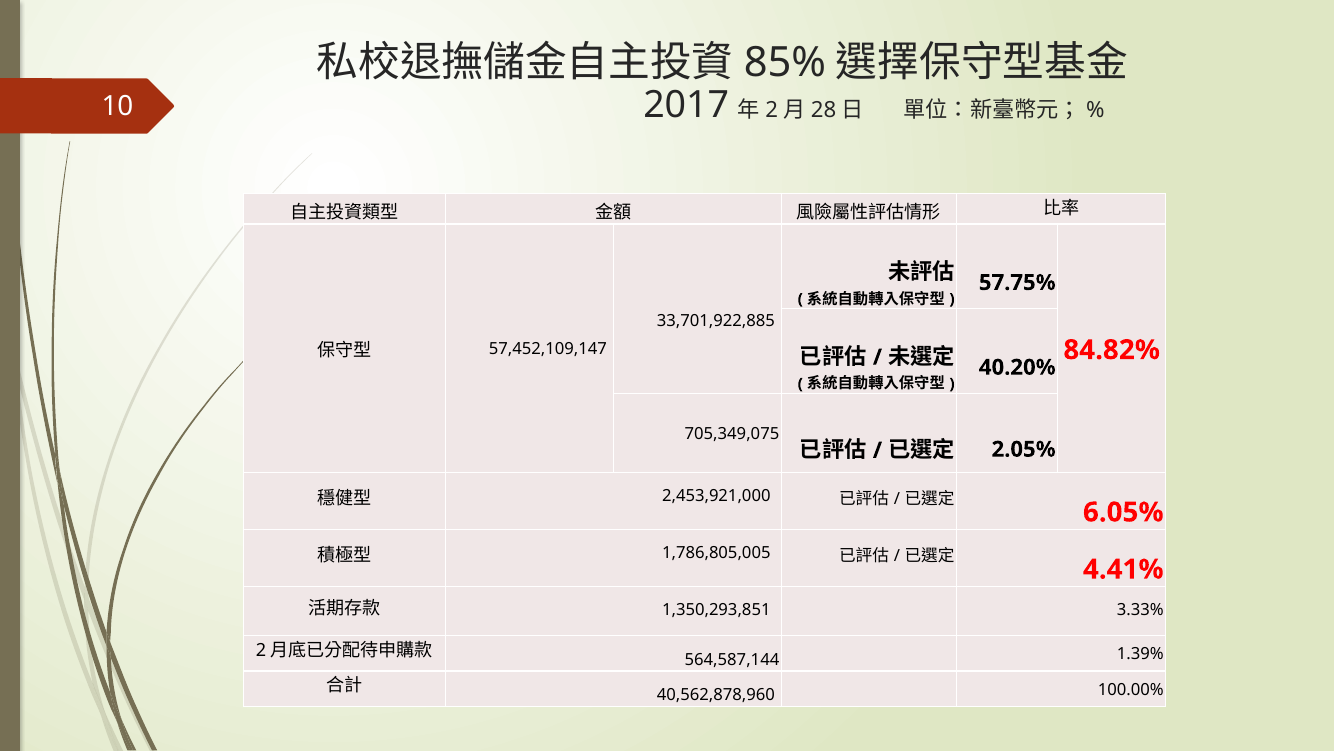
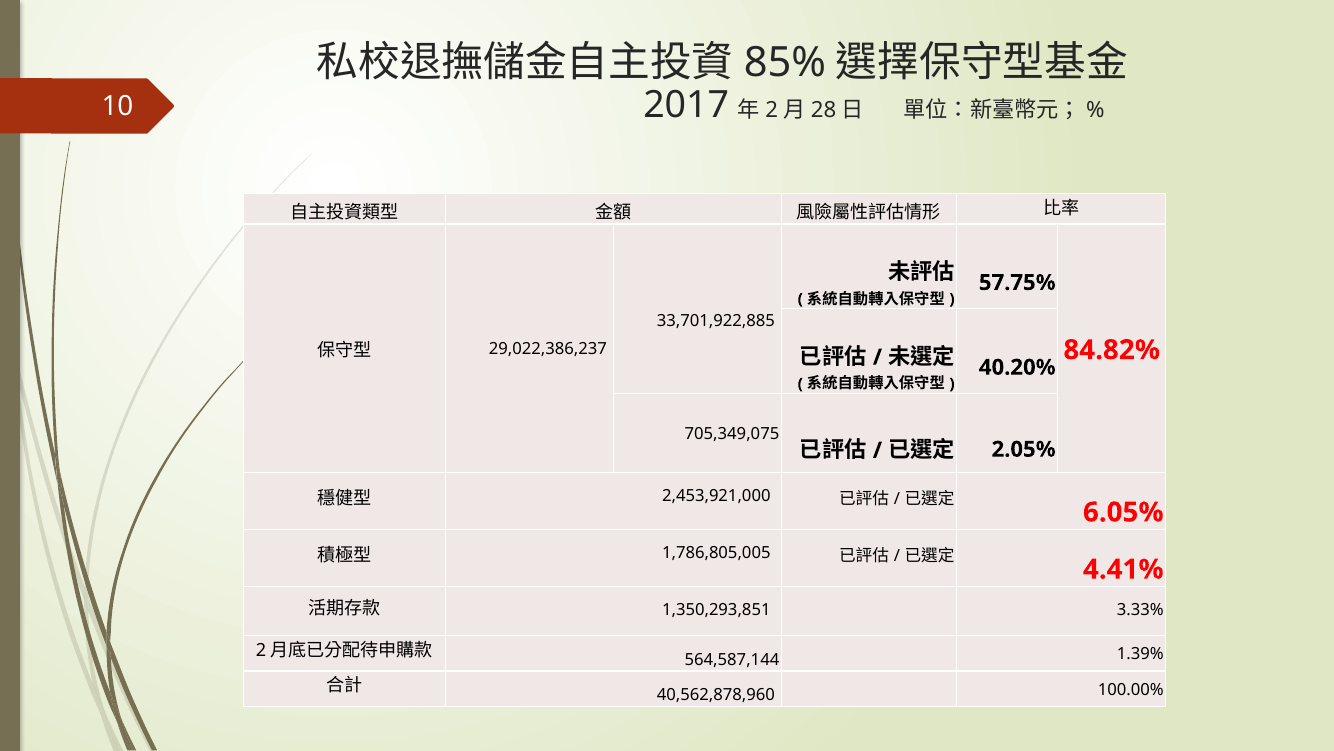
57,452,109,147: 57,452,109,147 -> 29,022,386,237 (548, 349)
